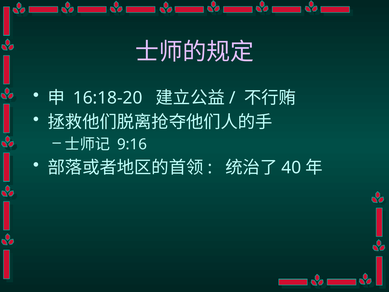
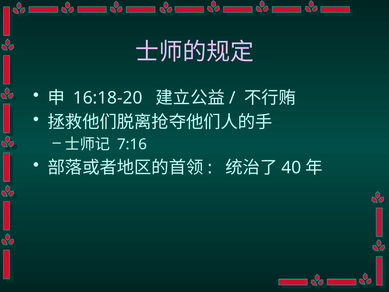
9:16: 9:16 -> 7:16 (132, 144)
